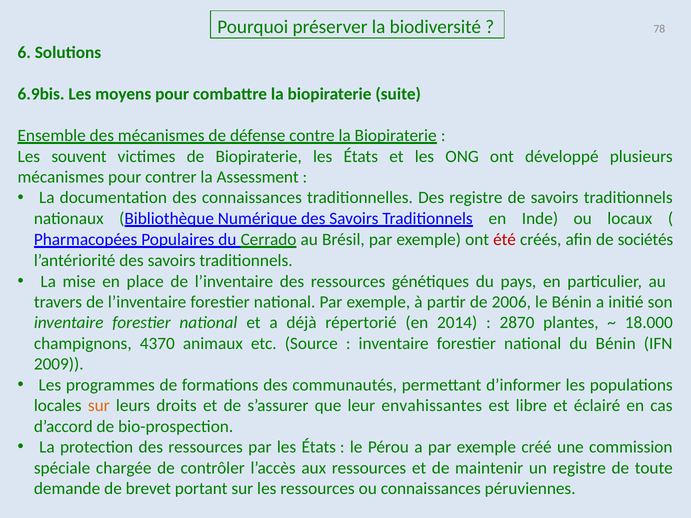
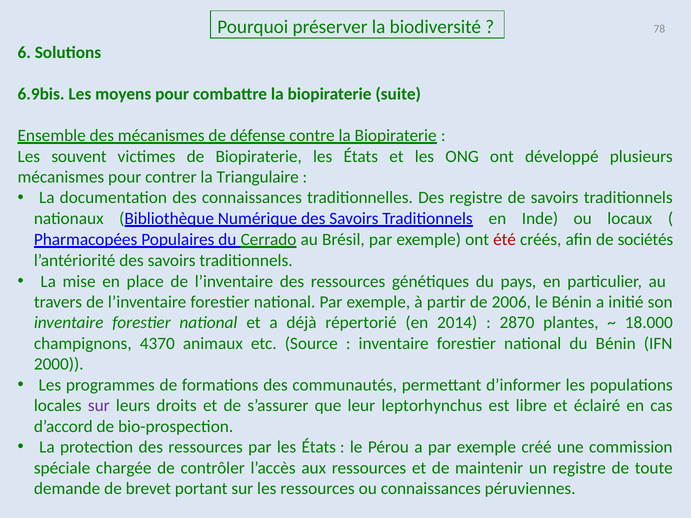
Assessment: Assessment -> Triangulaire (258, 177)
2009: 2009 -> 2000 (59, 364)
sur colour: orange -> purple (99, 406)
envahissantes: envahissantes -> leptorhynchus (432, 406)
